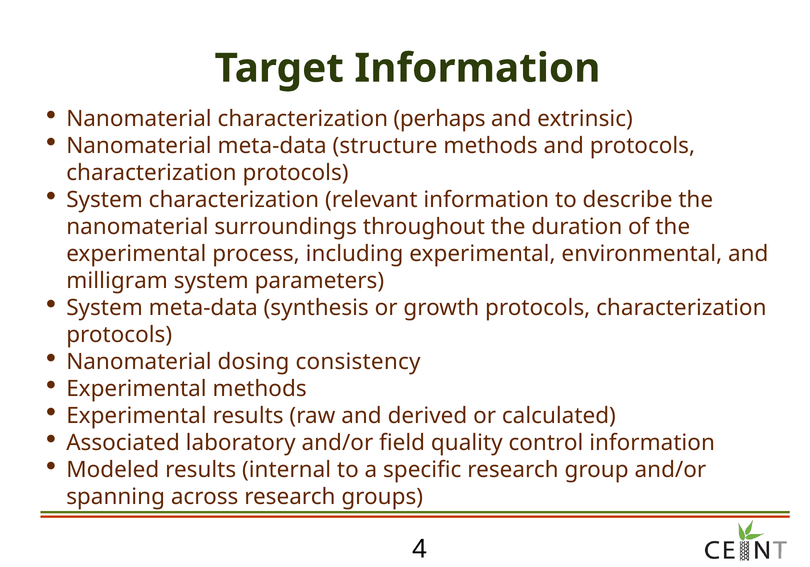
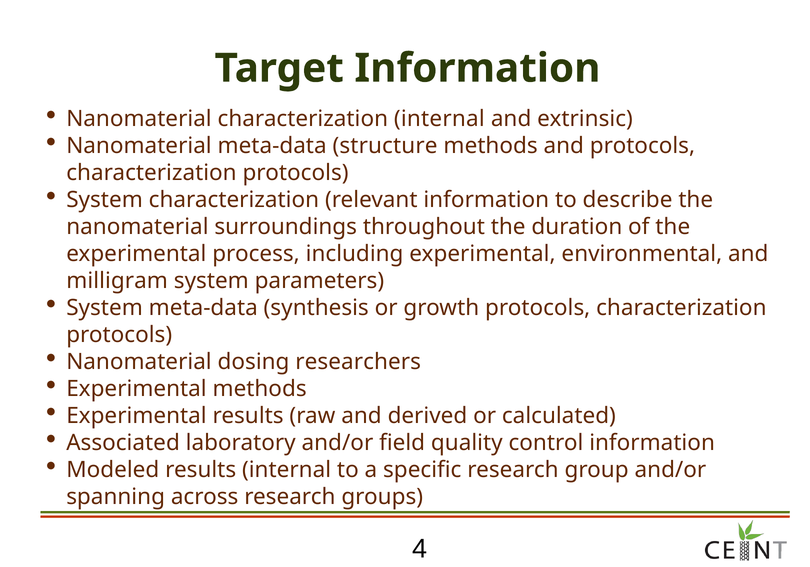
characterization perhaps: perhaps -> internal (439, 119)
consistency: consistency -> researchers (358, 362)
